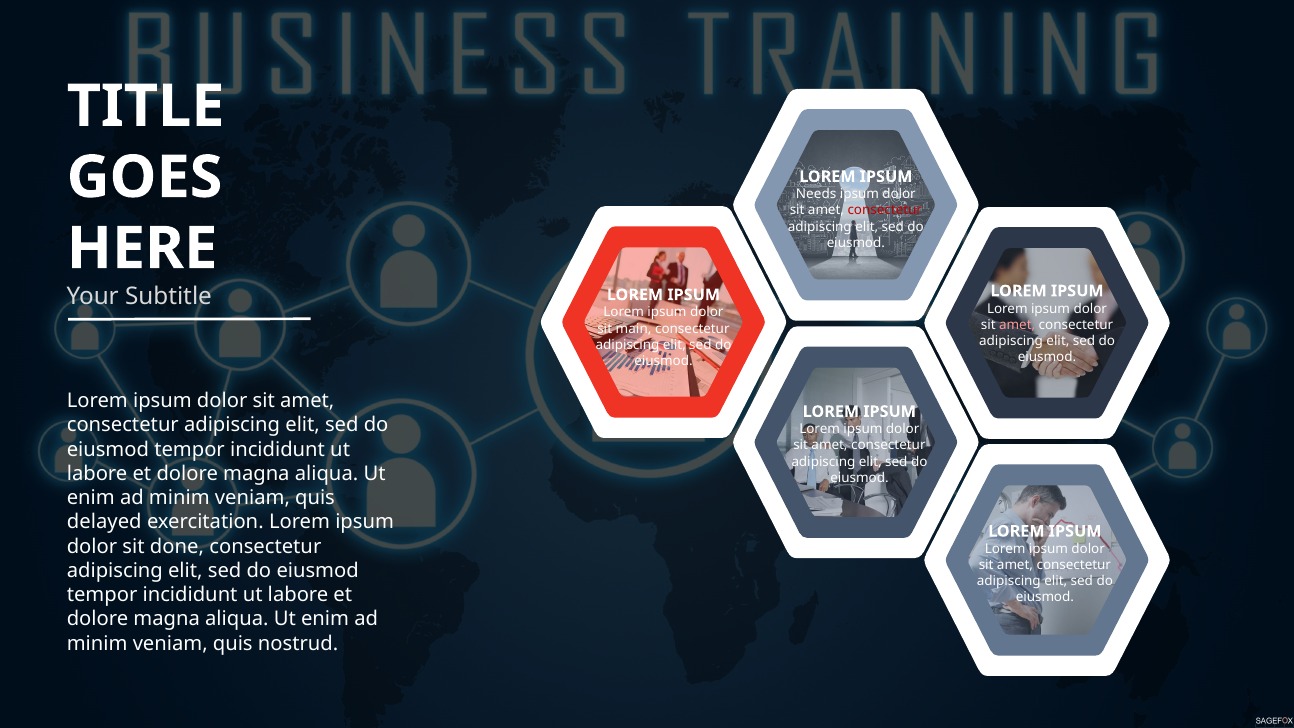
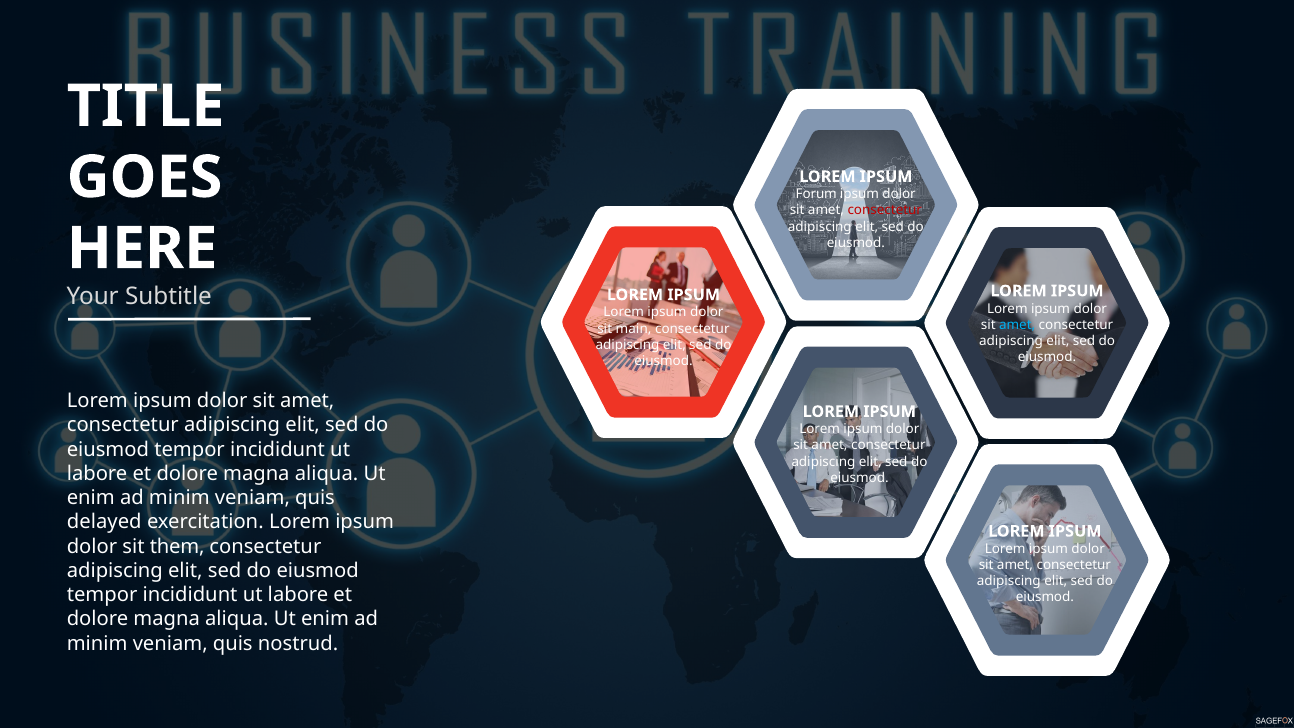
Needs: Needs -> Forum (816, 194)
amet colour: pink -> light blue (1017, 325)
done: done -> them (177, 546)
